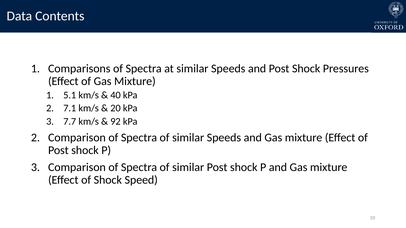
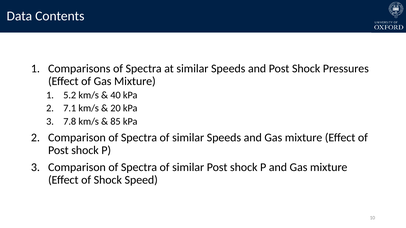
5.1: 5.1 -> 5.2 (70, 95)
7.7: 7.7 -> 7.8 (70, 122)
92: 92 -> 85 (115, 122)
